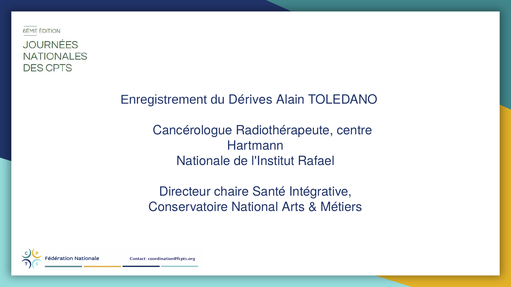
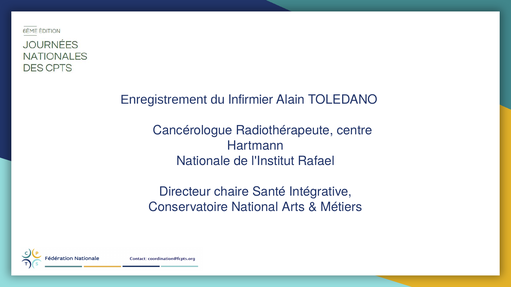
Dérives: Dérives -> Infirmier (251, 100)
